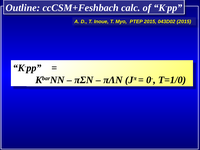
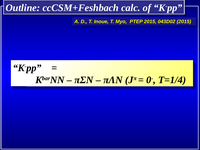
T=1/0: T=1/0 -> T=1/4 (172, 80)
